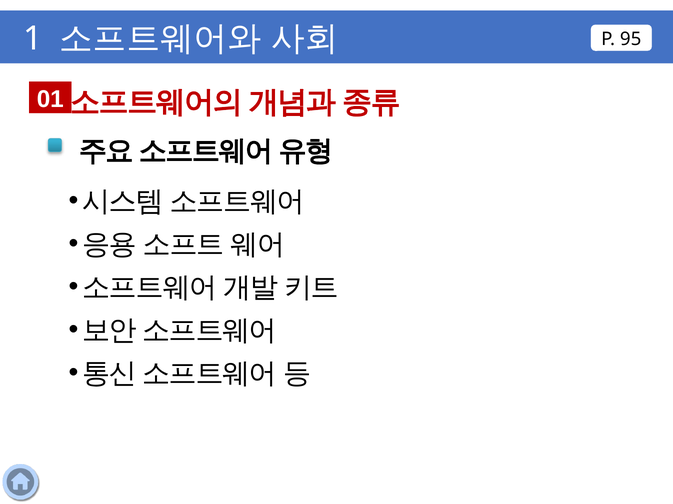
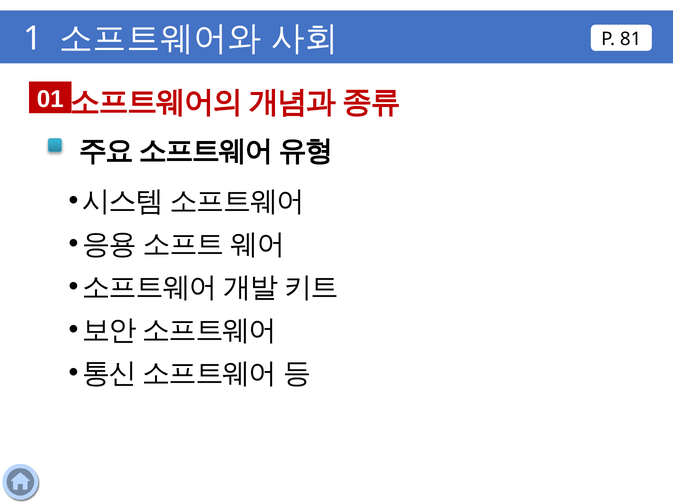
95: 95 -> 81 (631, 39)
